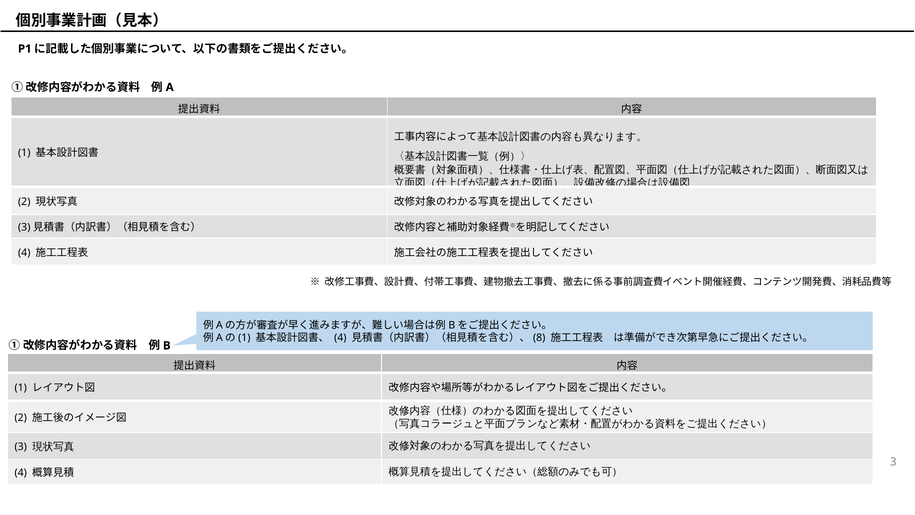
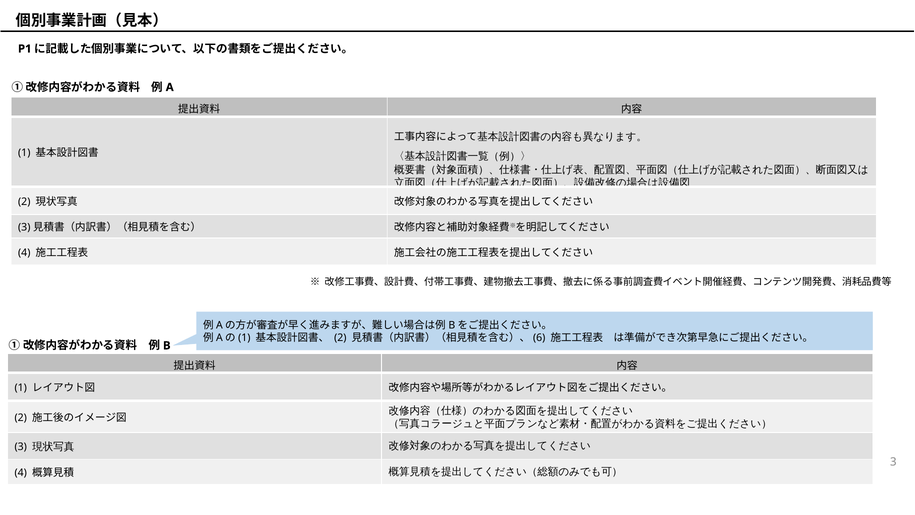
4: 4 -> 2 (340, 338)
8: 8 -> 6 (539, 338)
